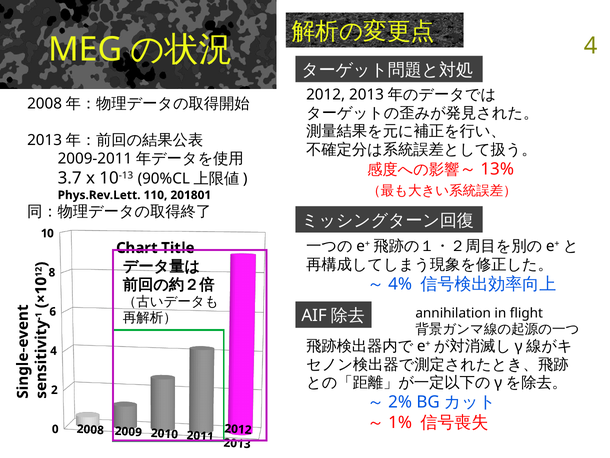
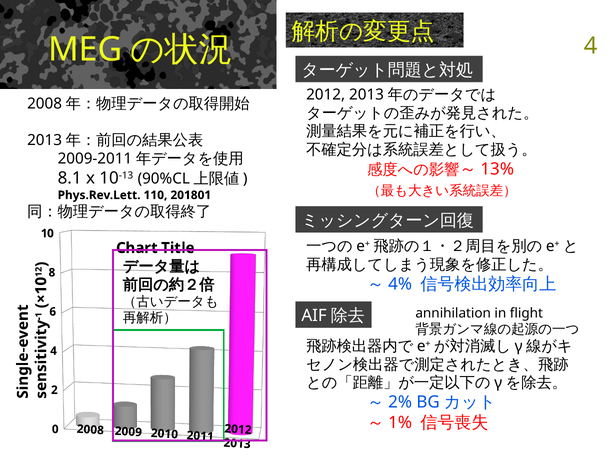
3.7: 3.7 -> 8.1 (70, 178)
